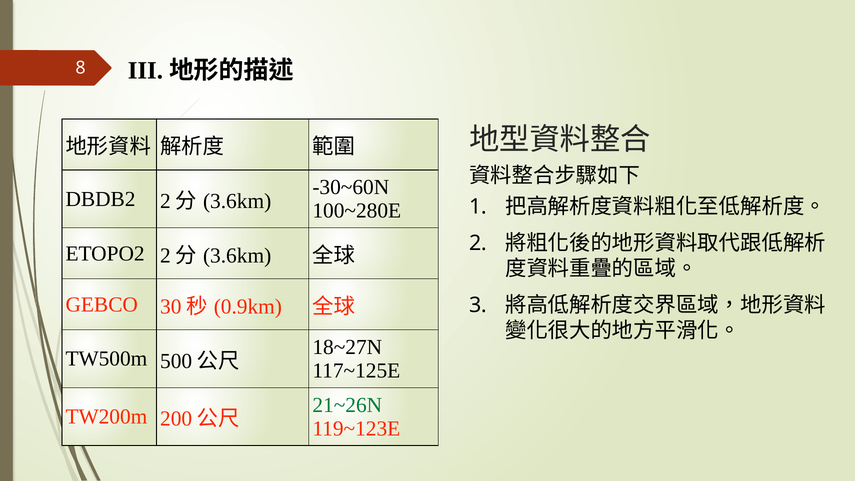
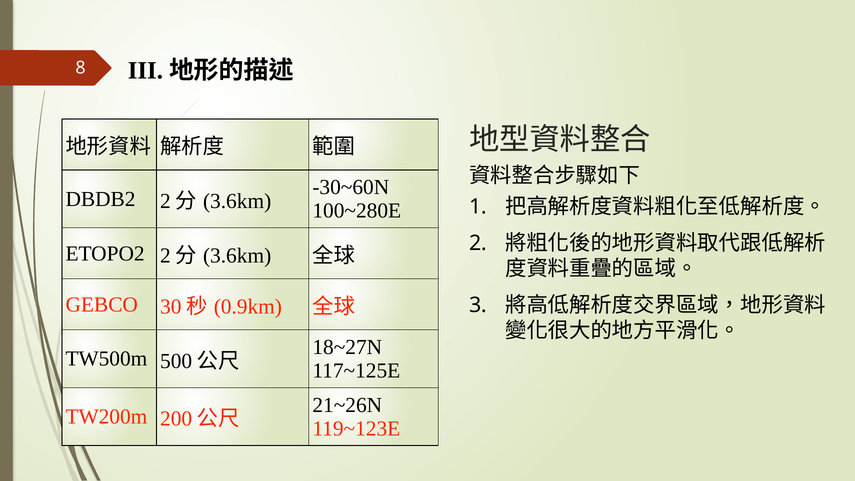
21~26N colour: green -> black (347, 405)
